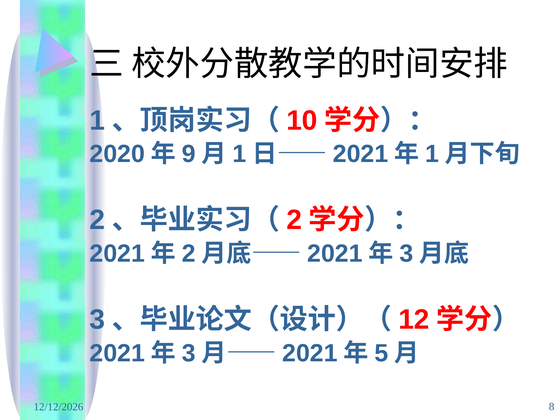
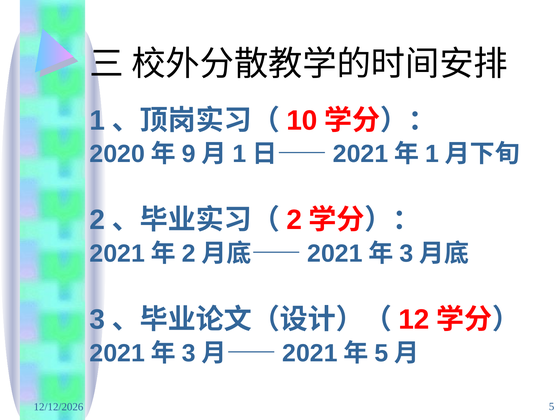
8: 8 -> 5 (552, 407)
